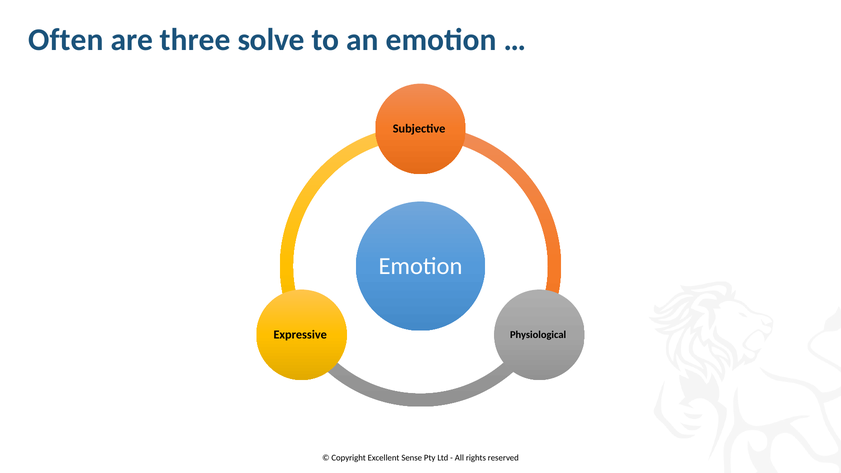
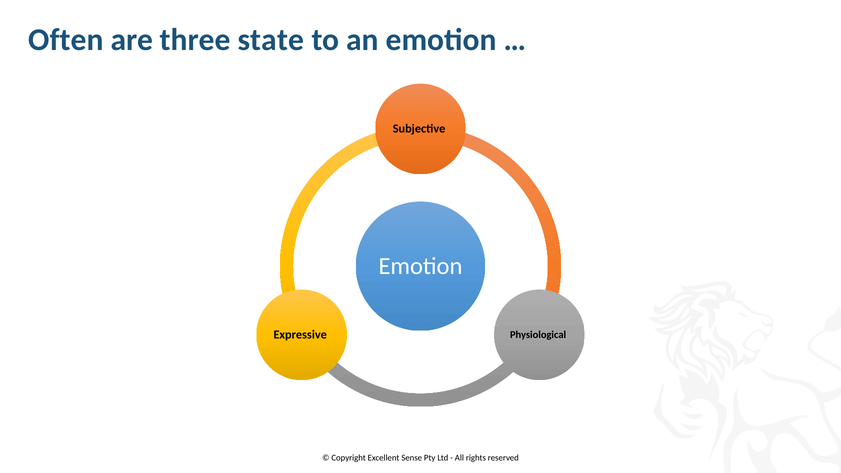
solve: solve -> state (271, 40)
